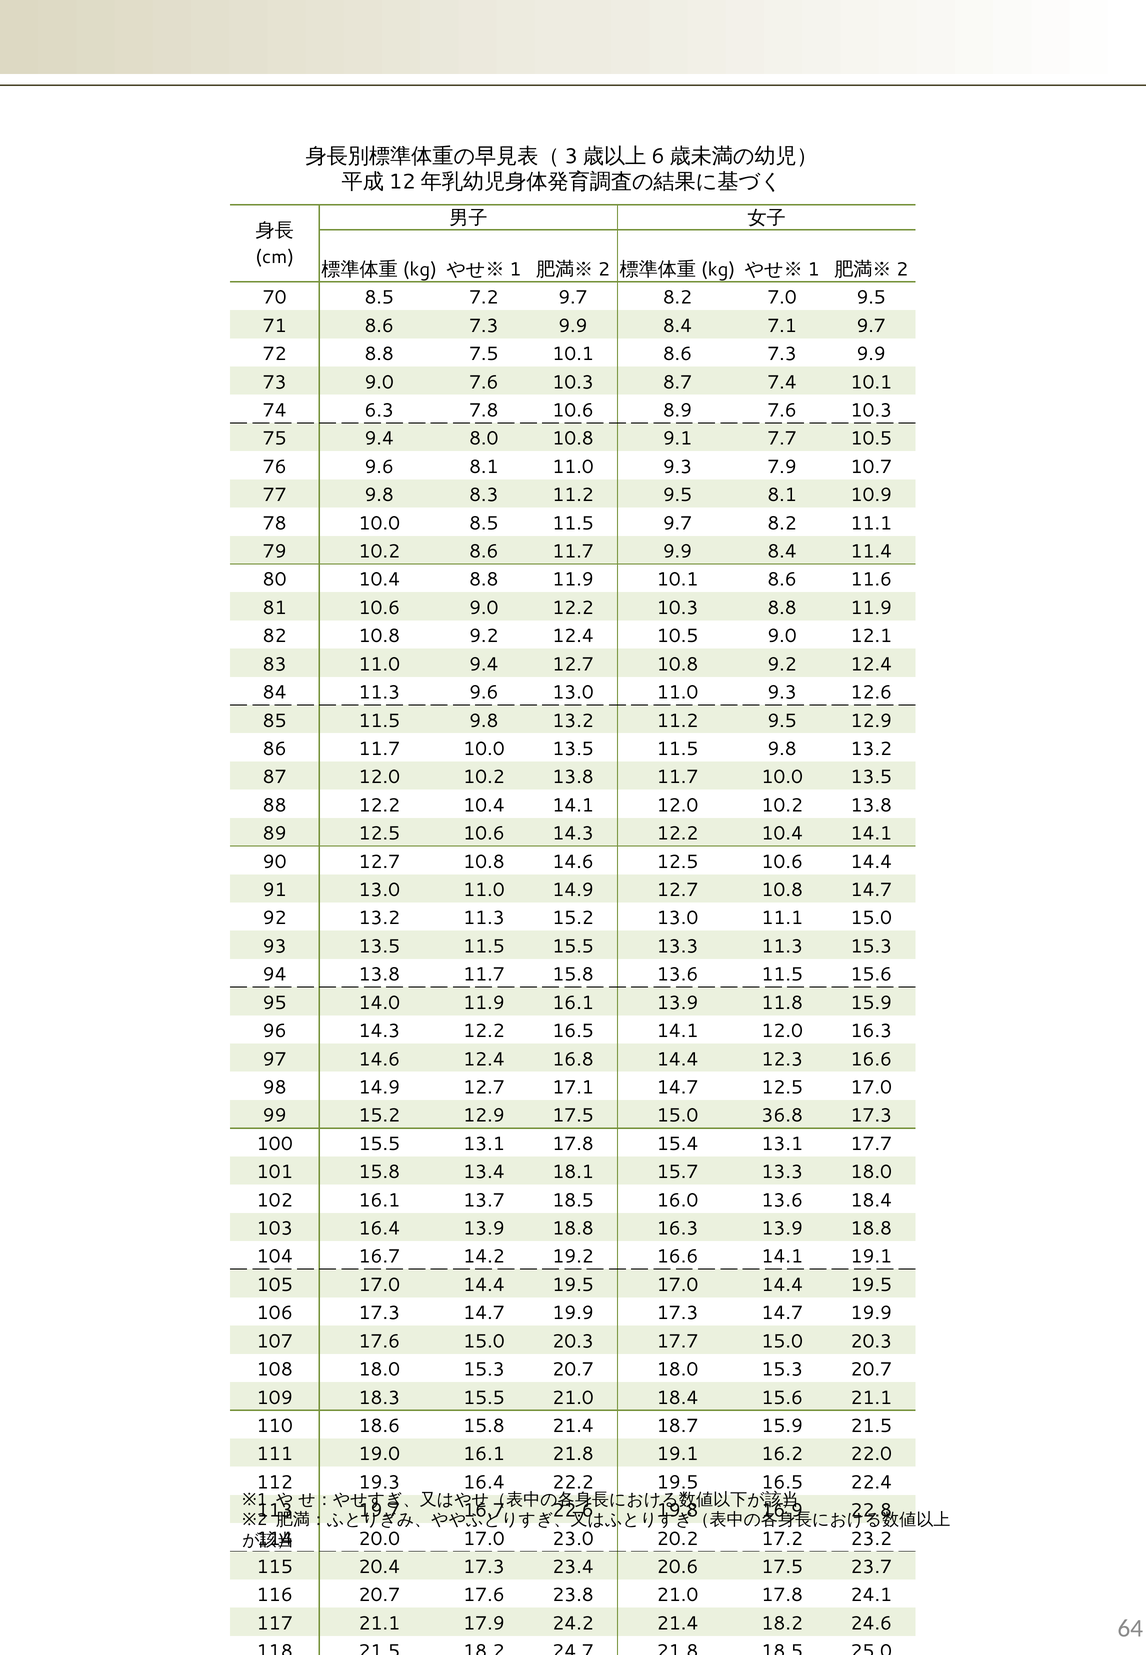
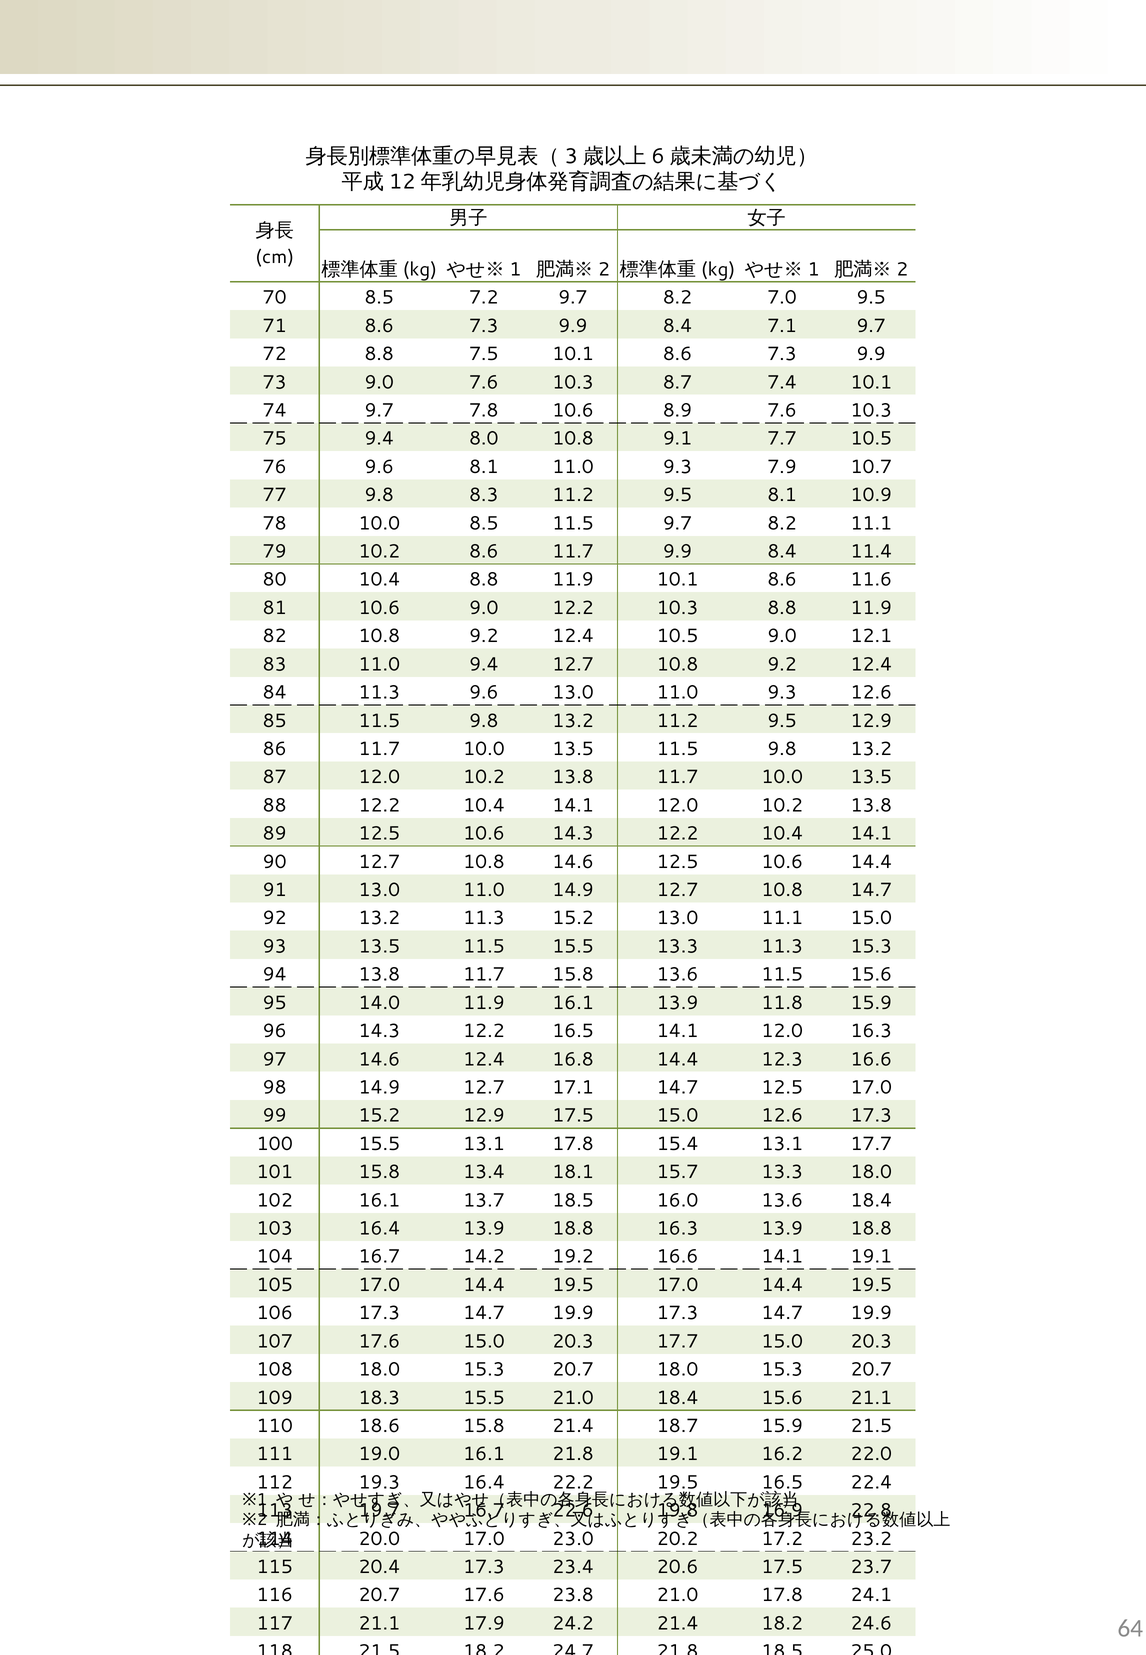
74 6.3: 6.3 -> 9.7 (379, 411)
15.0 36.8: 36.8 -> 12.6 (782, 1116)
